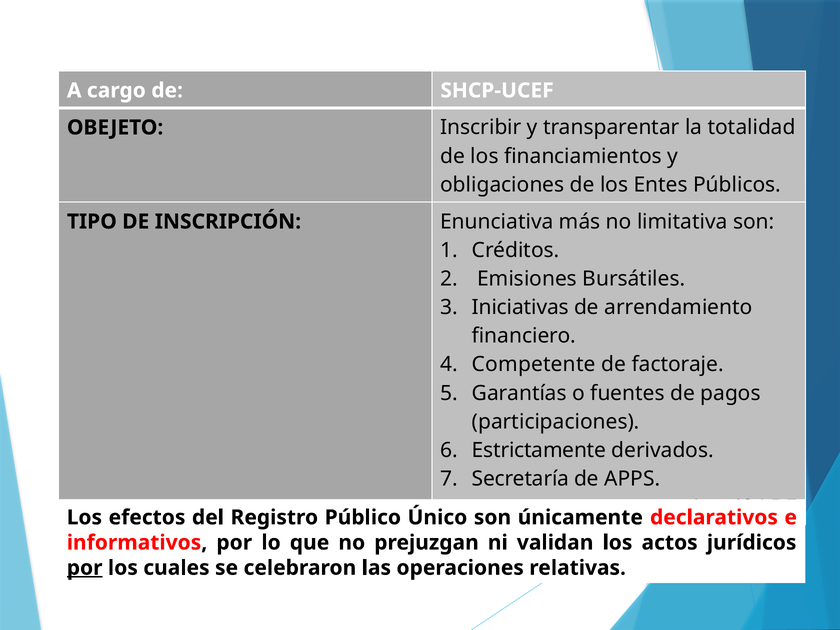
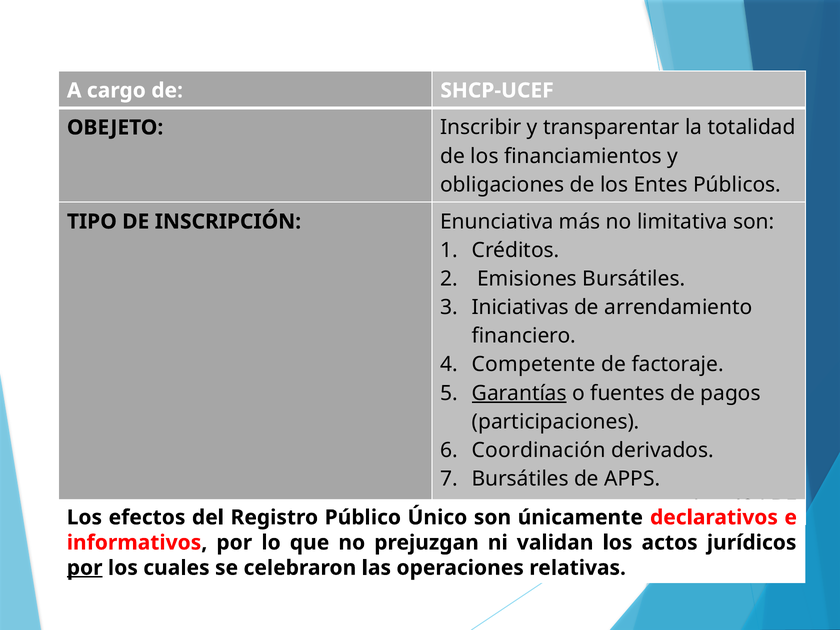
Garantías underline: none -> present (519, 393)
Estrictamente: Estrictamente -> Coordinación (539, 450)
Secretaría: Secretaría -> Bursátiles (520, 479)
